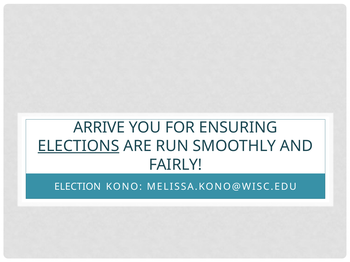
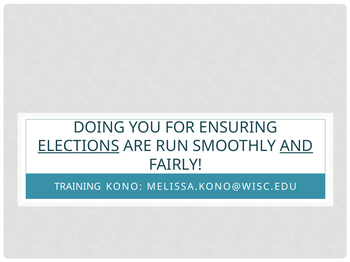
ARRIVE: ARRIVE -> DOING (99, 128)
AND underline: none -> present (296, 146)
ELECTION: ELECTION -> TRAINING (78, 187)
